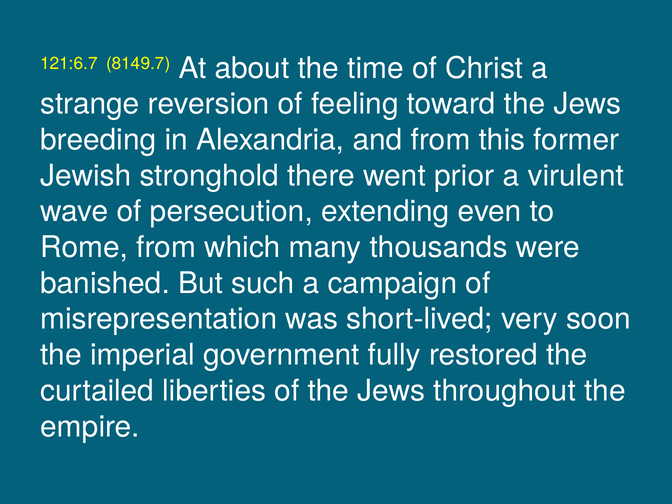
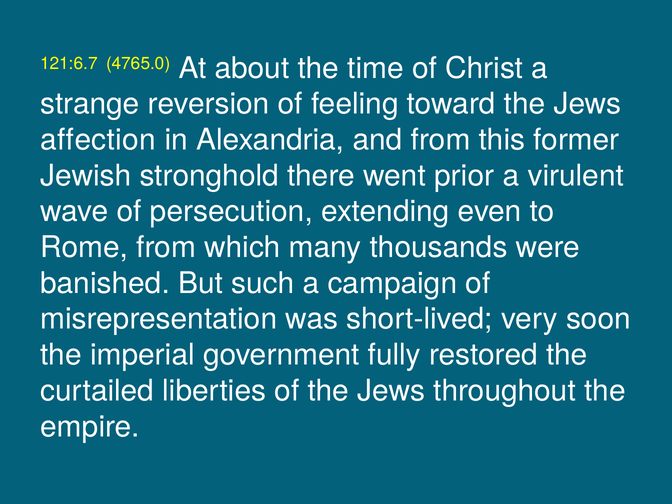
8149.7: 8149.7 -> 4765.0 (138, 63)
breeding: breeding -> affection (98, 140)
